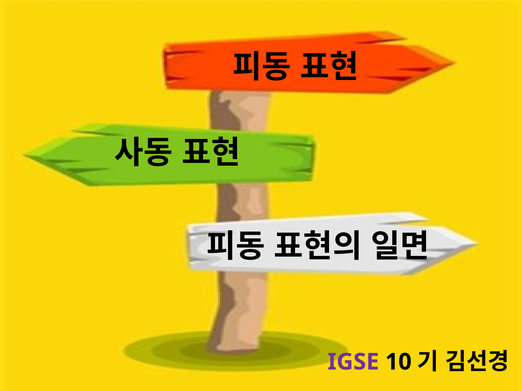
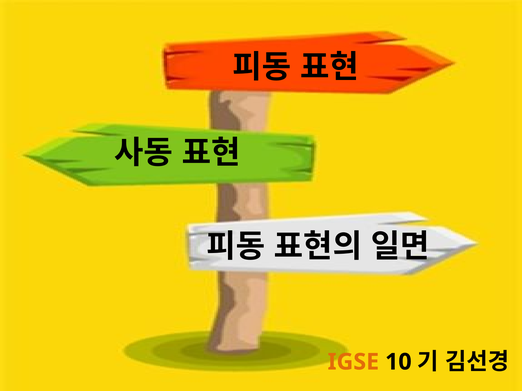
IGSE colour: purple -> orange (353, 362)
